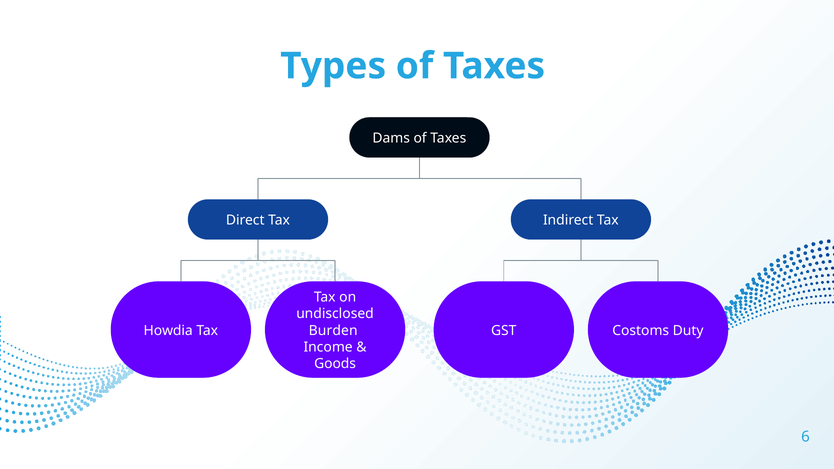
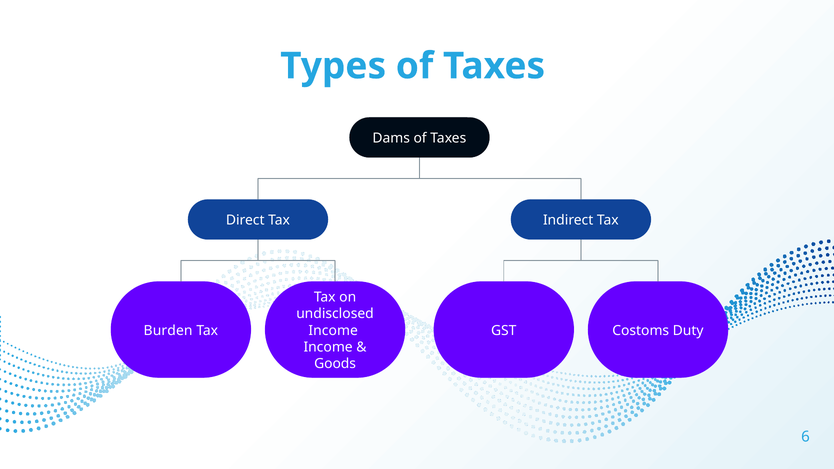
Howdia: Howdia -> Burden (168, 331)
Burden: Burden -> Income (333, 331)
